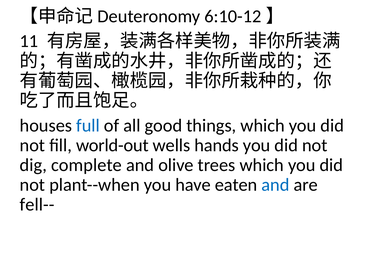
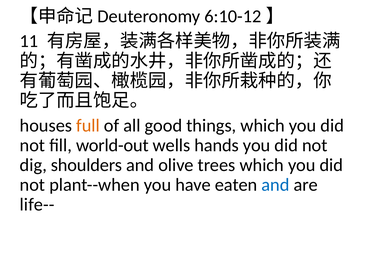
full colour: blue -> orange (88, 126)
complete: complete -> shoulders (87, 165)
fell--: fell-- -> life-- (37, 205)
